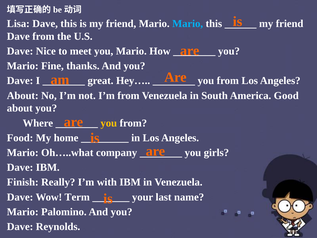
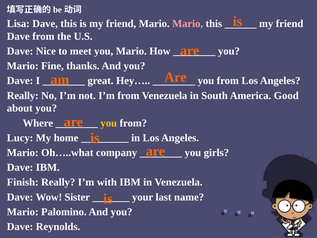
Mario colour: light blue -> pink (188, 24)
About: About -> Really (23, 95)
Food: Food -> Lucy (20, 138)
Term: Term -> Sister (77, 197)
